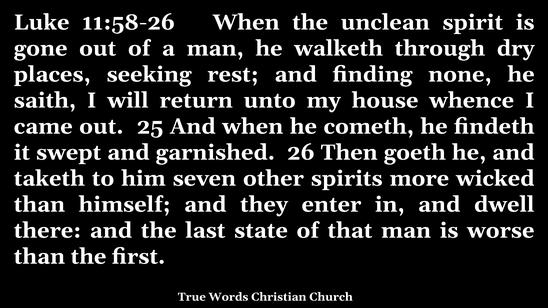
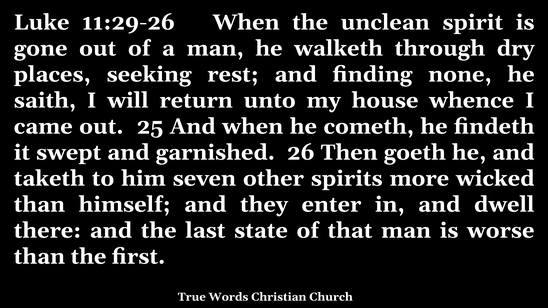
11:58-26: 11:58-26 -> 11:29-26 (128, 22)
